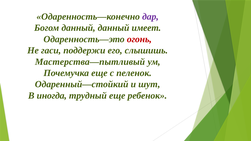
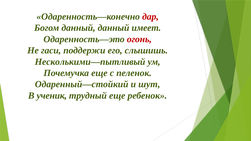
дар colour: purple -> red (150, 17)
Мастерства—пытливый: Мастерства—пытливый -> Несколькими—пытливый (90, 62)
иногда: иногда -> ученик (52, 96)
